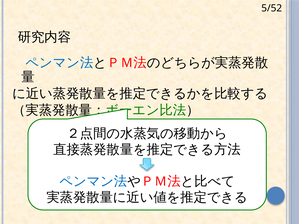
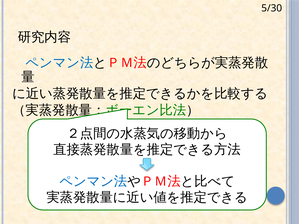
5/52: 5/52 -> 5/30 (272, 8)
